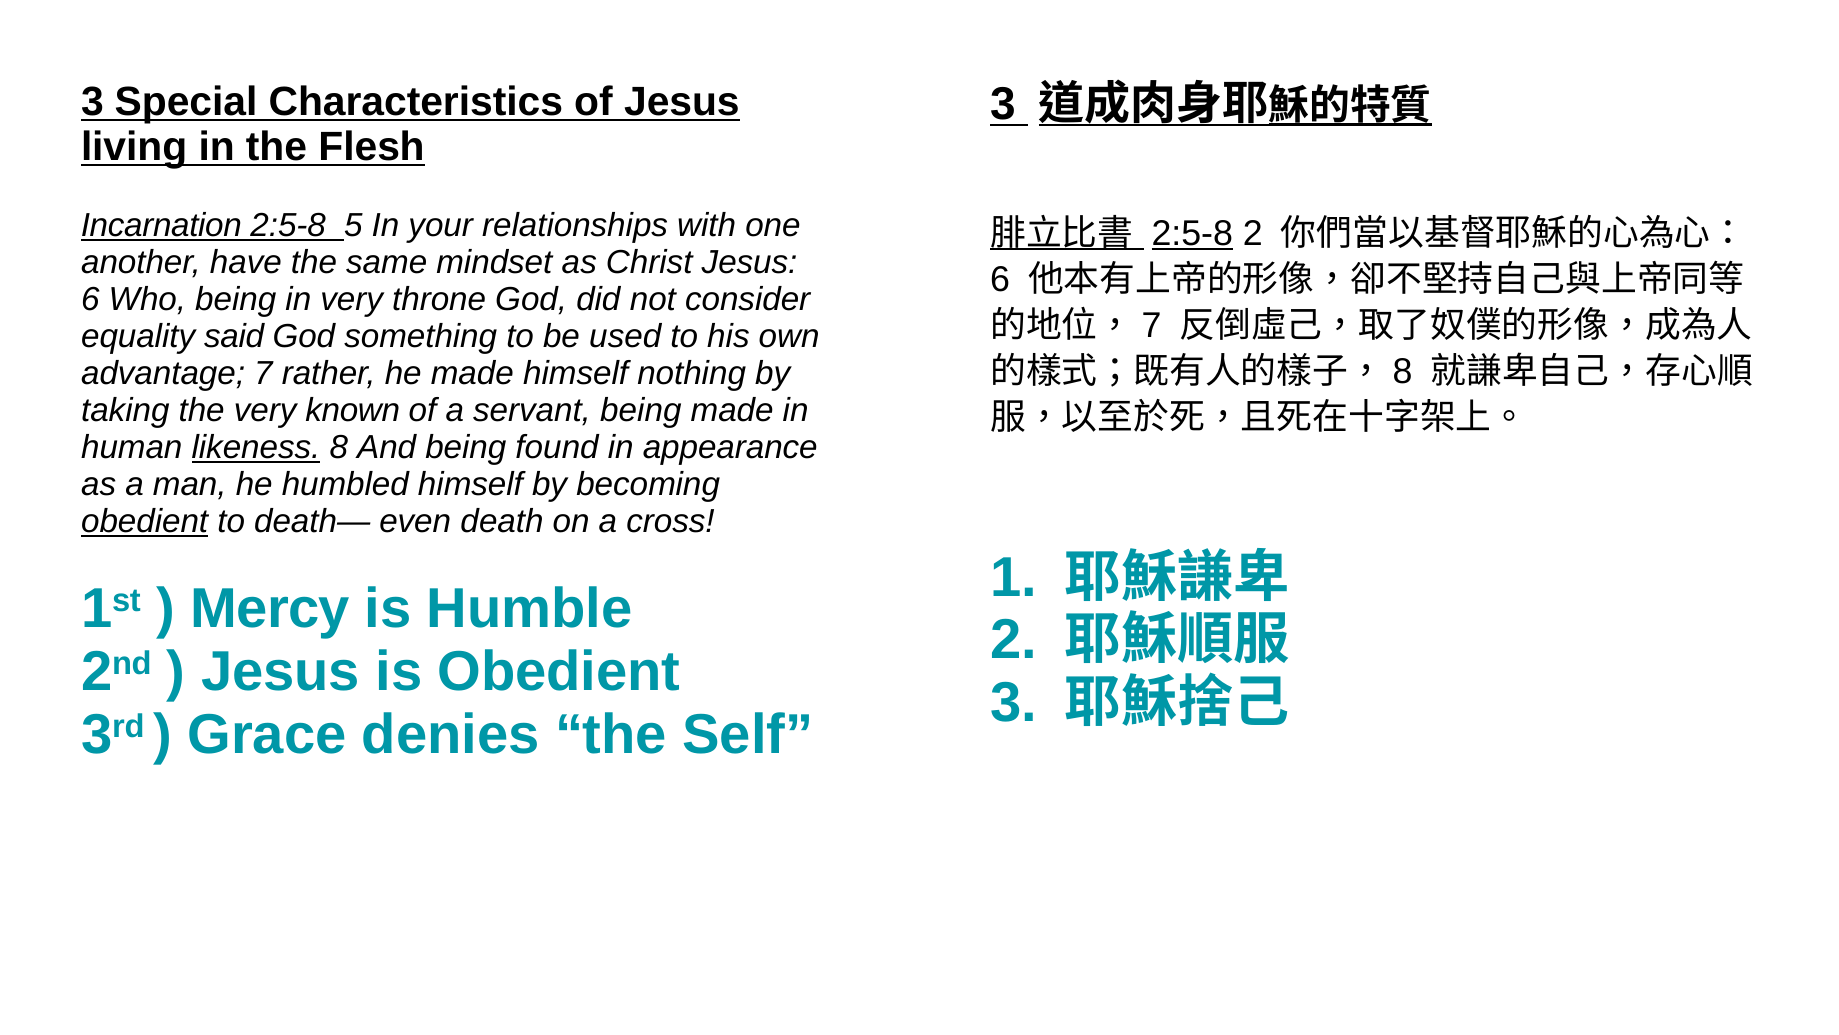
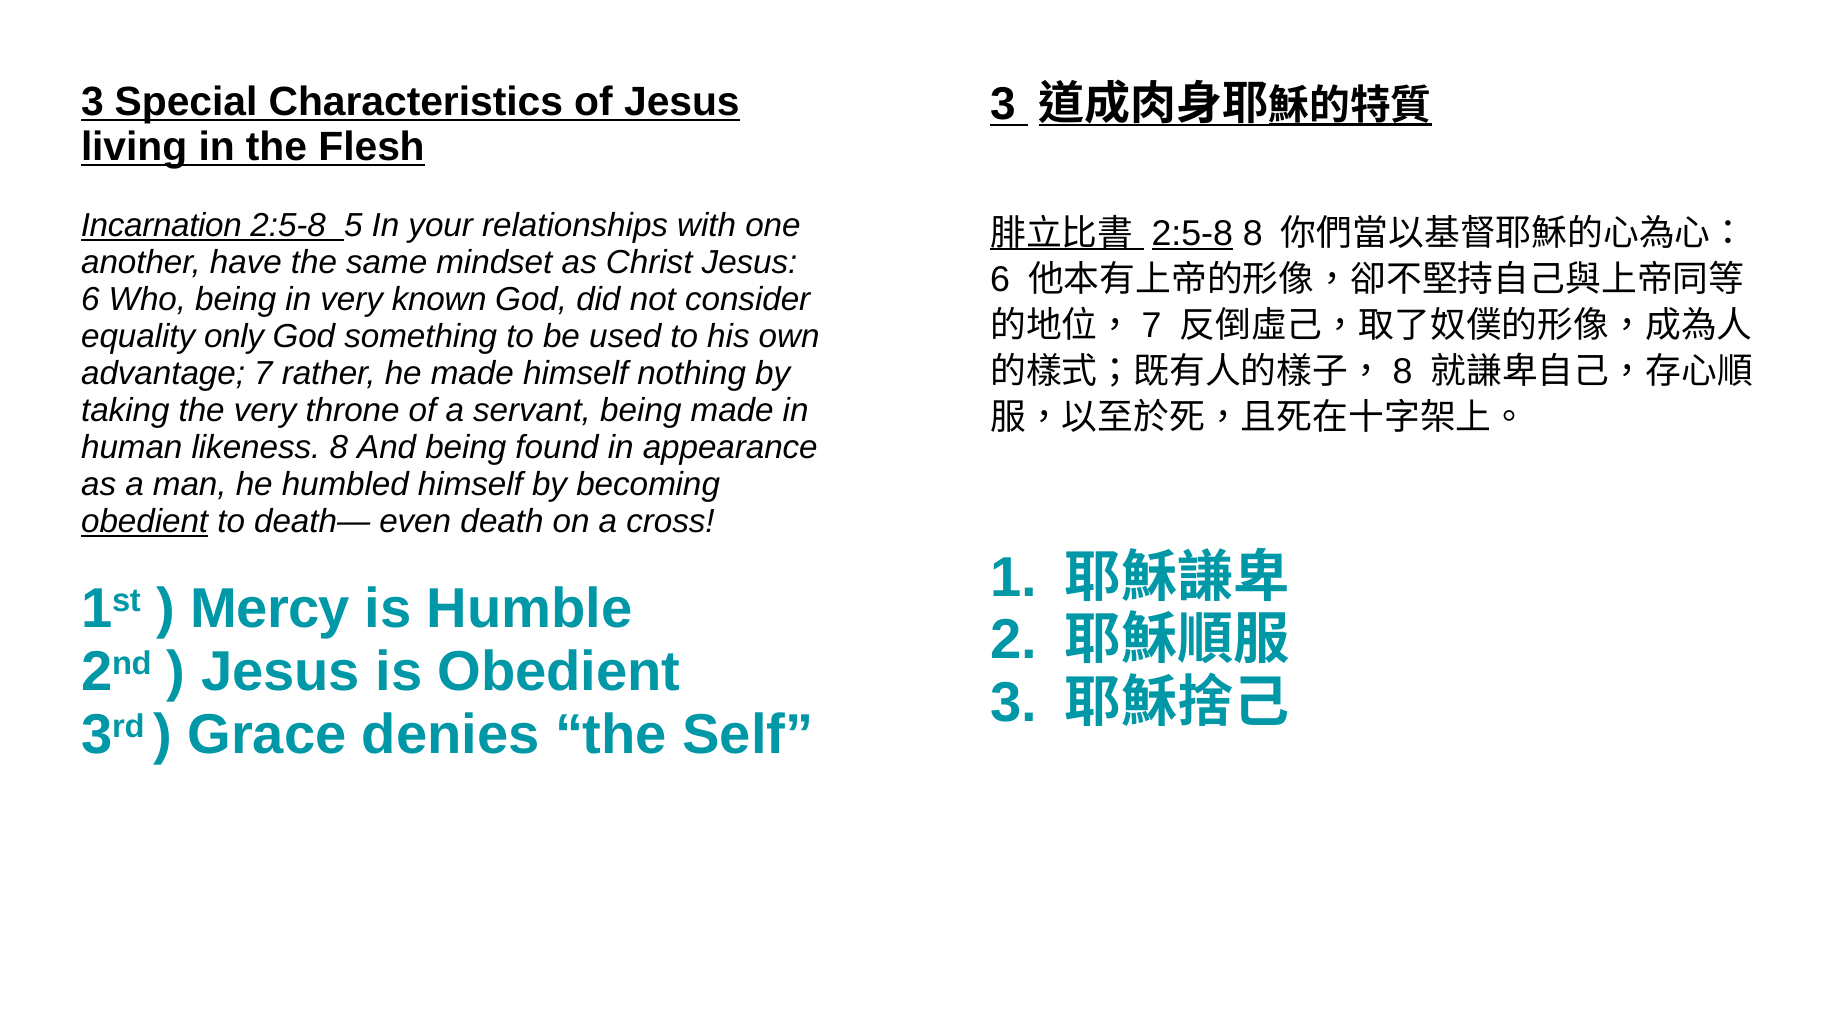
2:5-8 2: 2 -> 8 (1253, 233)
throne: throne -> known (439, 299)
said: said -> only (234, 336)
known: known -> throne (353, 410)
likeness underline: present -> none (256, 448)
